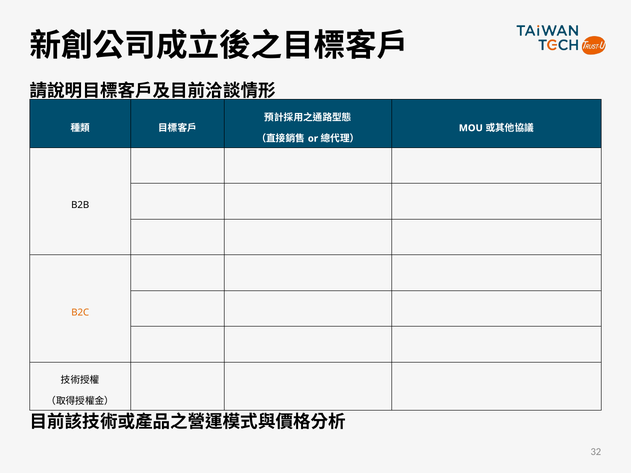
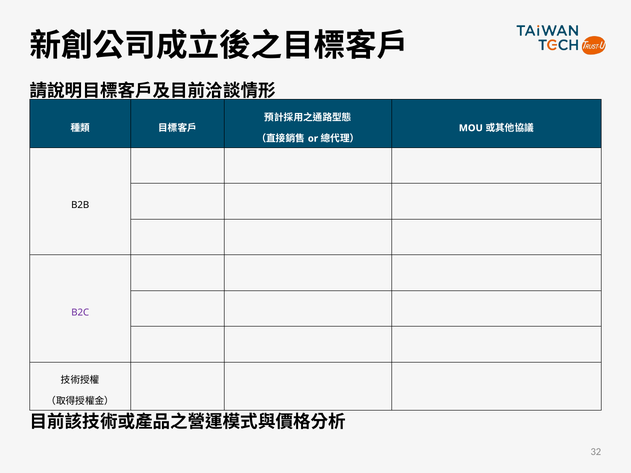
B2C colour: orange -> purple (80, 312)
